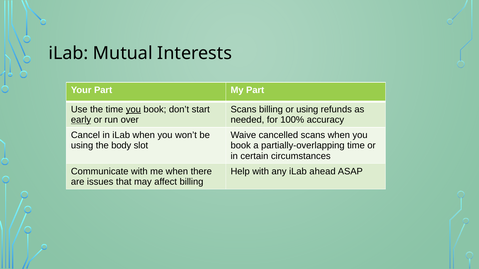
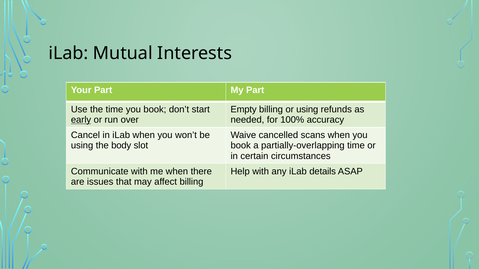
you underline: present -> none (133, 110)
Scans: Scans -> Empty (244, 110)
ahead: ahead -> details (323, 172)
